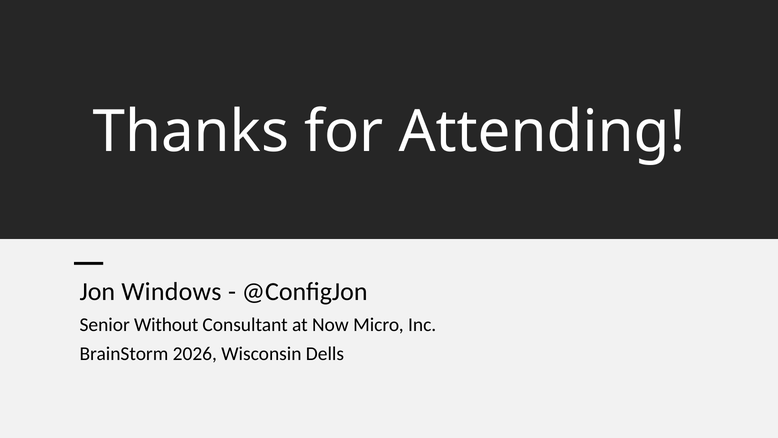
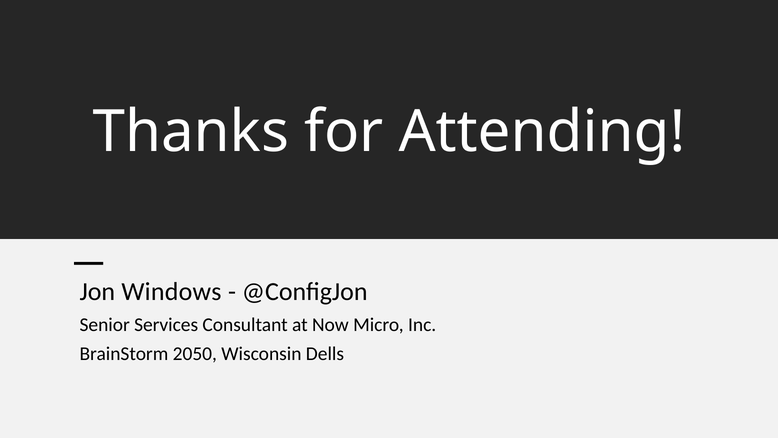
Without: Without -> Services (166, 324)
2026: 2026 -> 2050 (195, 353)
